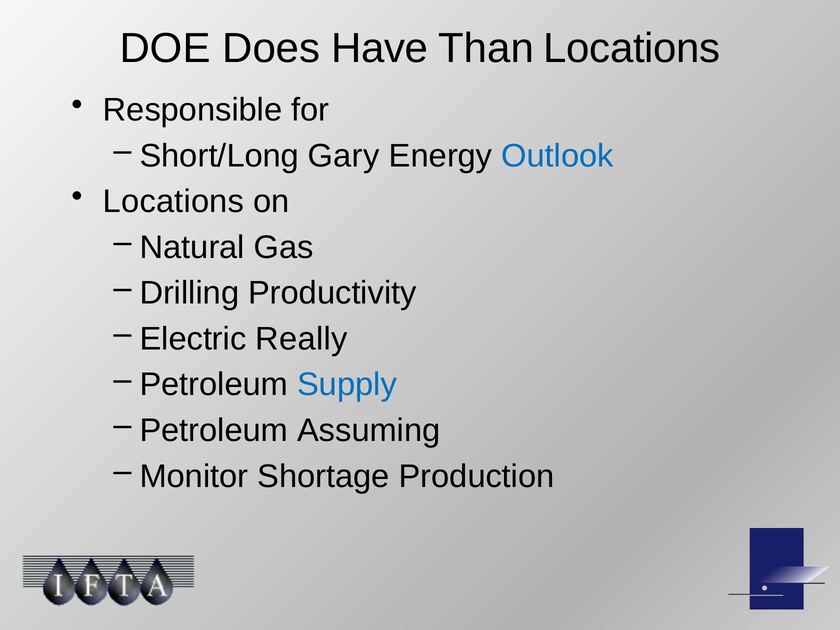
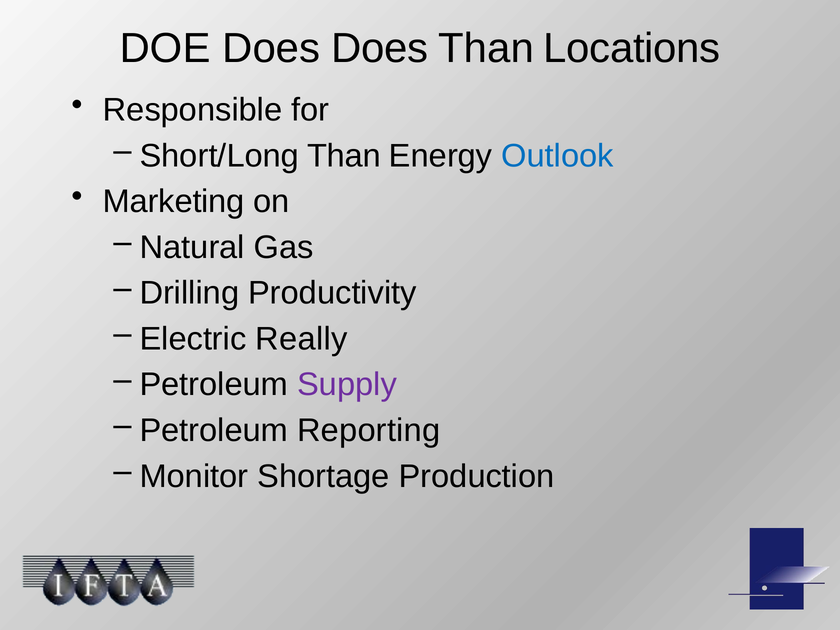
Does Have: Have -> Does (380, 48)
Short/Long Gary: Gary -> Than (344, 156)
Locations: Locations -> Marketing (174, 202)
Supply colour: blue -> purple (347, 385)
Assuming: Assuming -> Reporting (369, 430)
